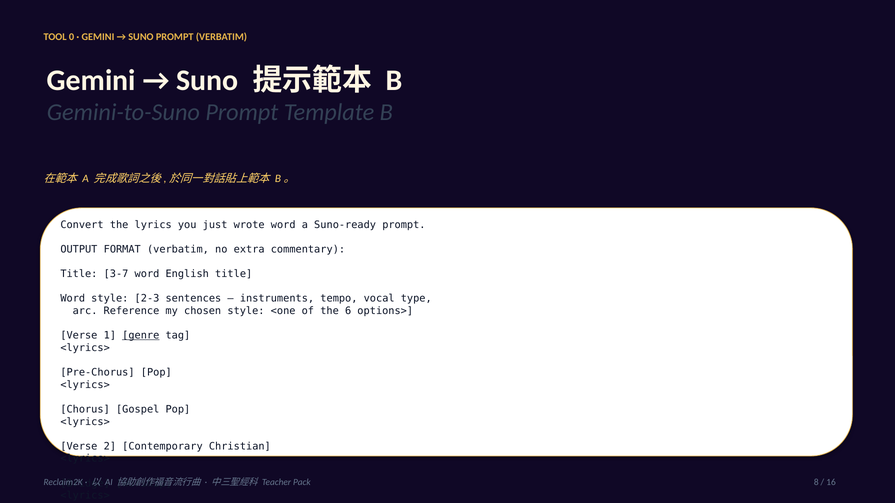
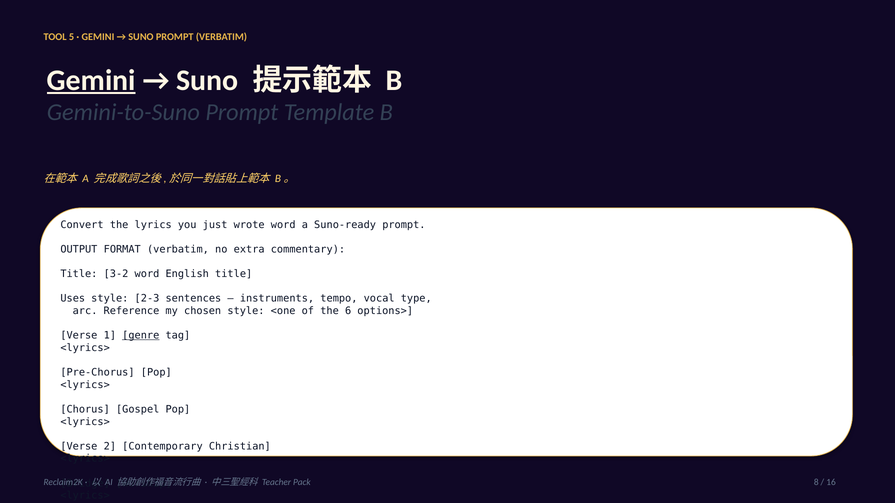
0: 0 -> 5 (72, 37)
Gemini underline: none -> present (91, 80)
3-7: 3-7 -> 3-2 (116, 274)
Word: Word -> Uses (73, 299)
